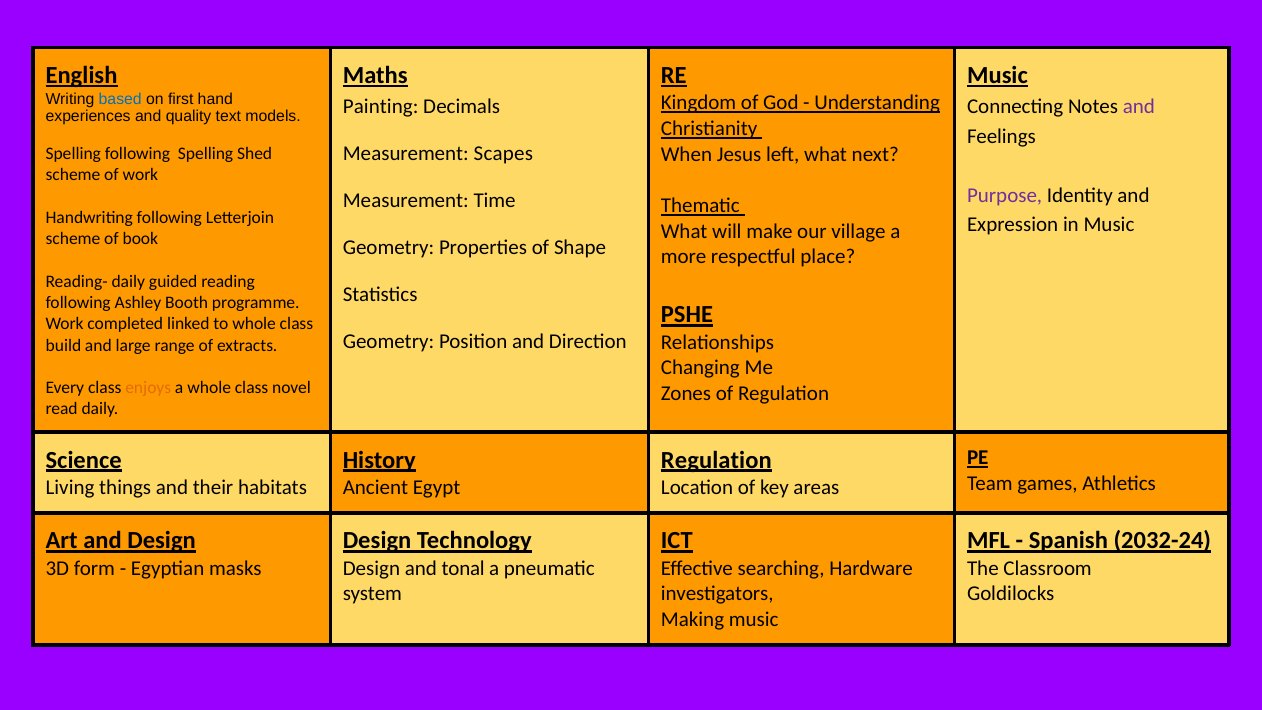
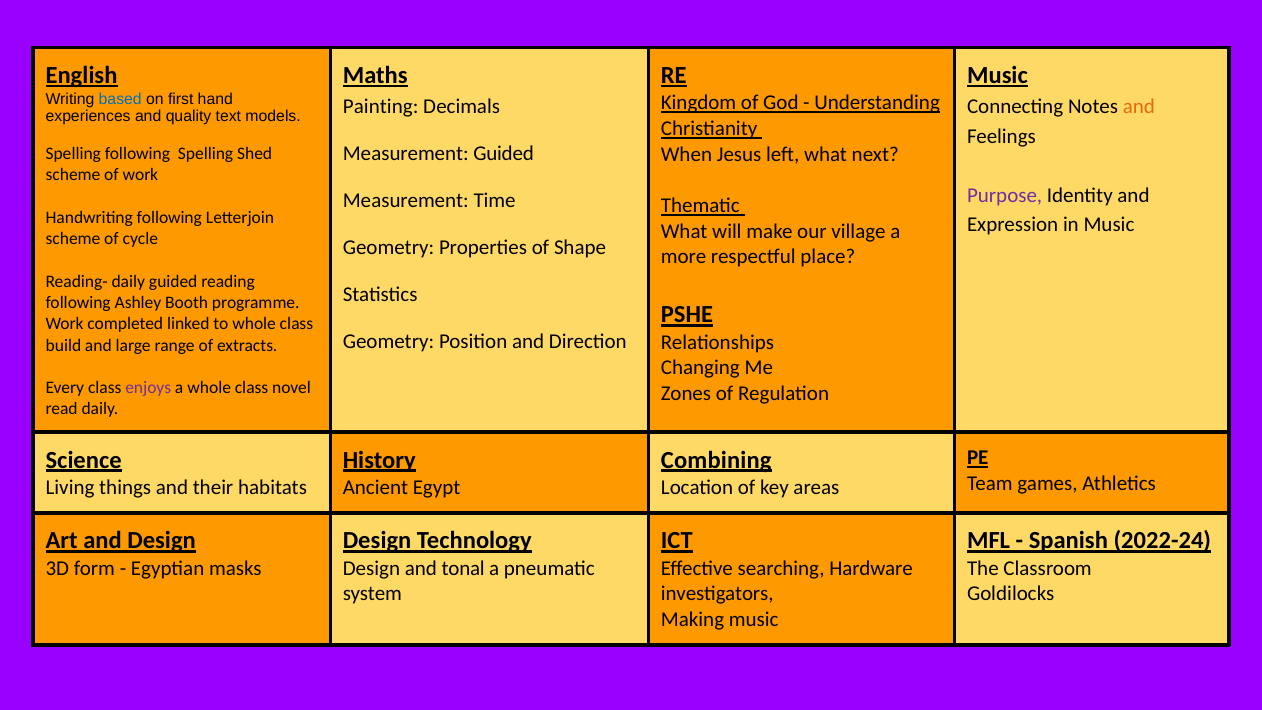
and colour: purple -> orange (1139, 107)
Measurement Scapes: Scapes -> Guided (504, 154)
book: book -> cycle (140, 239)
enjoys colour: orange -> purple (148, 388)
Regulation: Regulation -> Combining (716, 460)
2032-24: 2032-24 -> 2022-24 (1162, 541)
